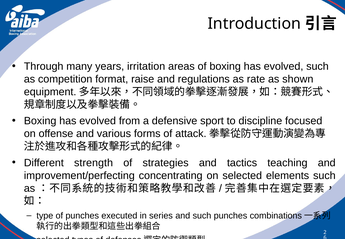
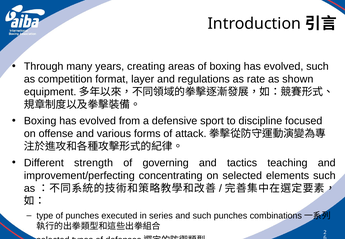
irritation: irritation -> creating (146, 66)
raise: raise -> layer (143, 79)
strategies: strategies -> governing (166, 163)
